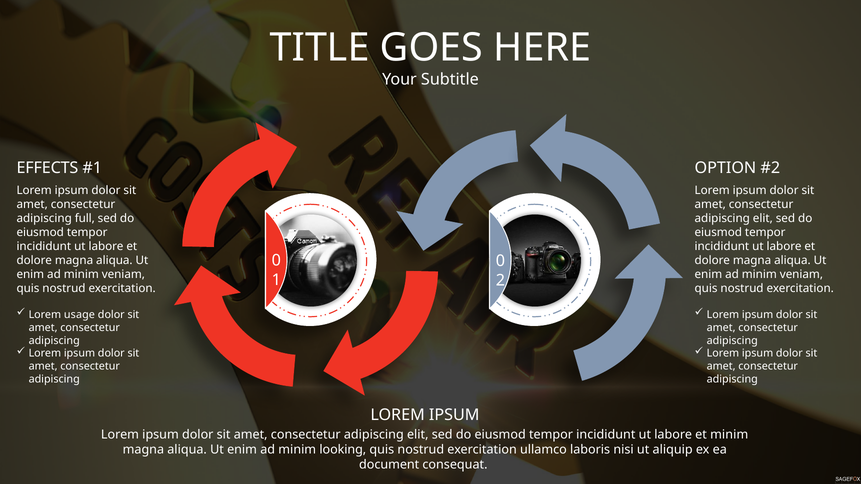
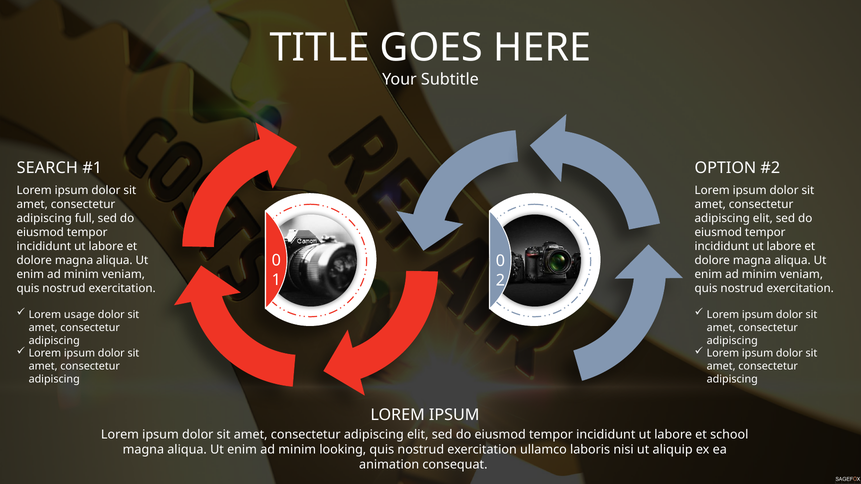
EFFECTS: EFFECTS -> SEARCH (47, 168)
et minim: minim -> school (729, 435)
document: document -> animation (389, 465)
